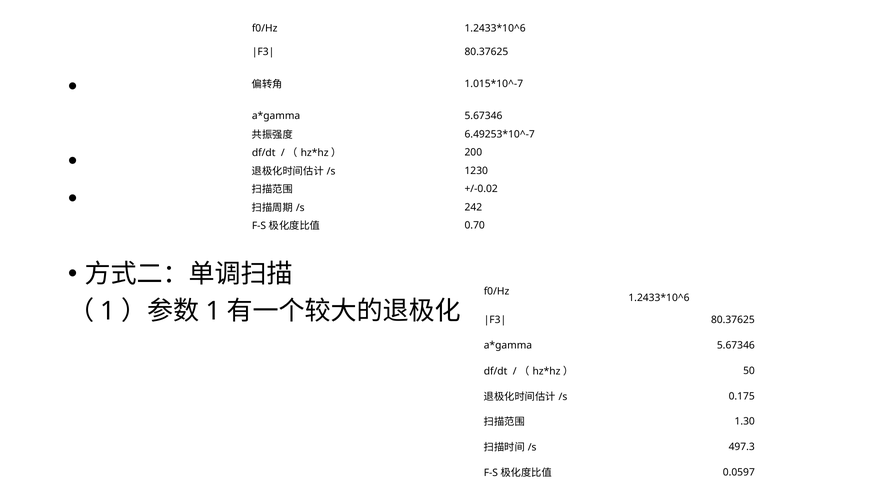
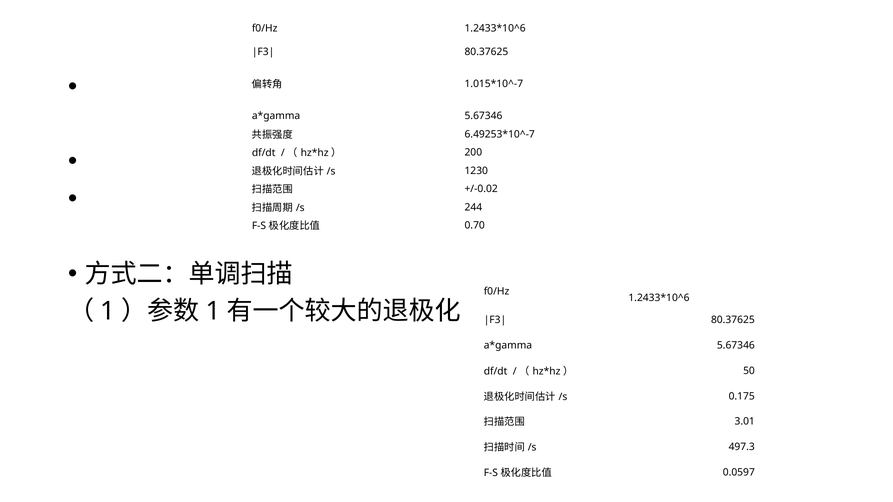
242: 242 -> 244 (473, 207)
1.30: 1.30 -> 3.01 (745, 422)
